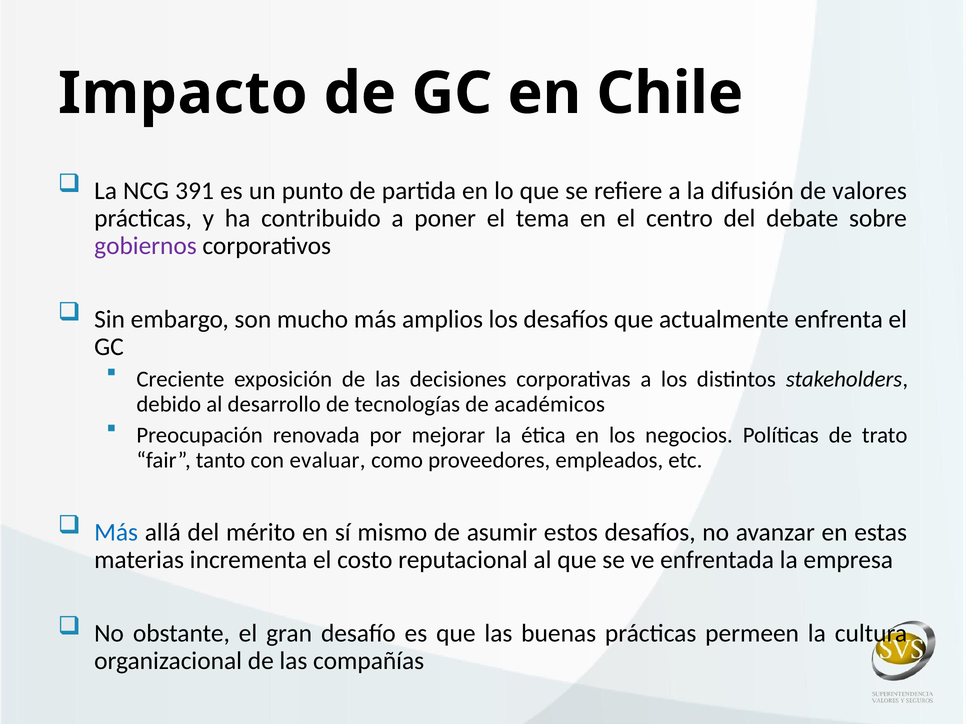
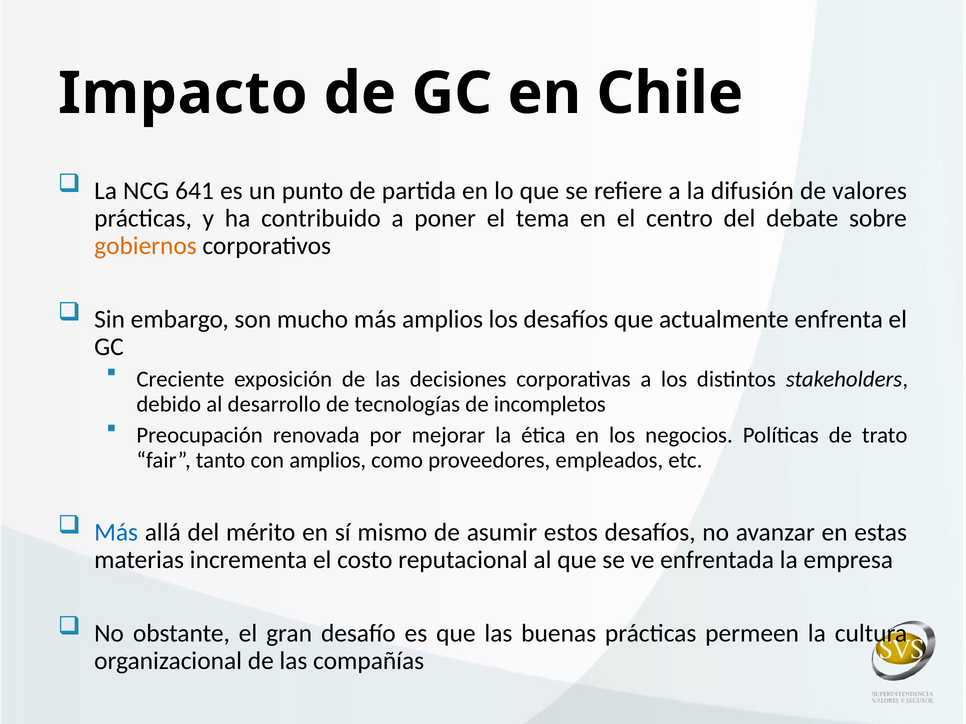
391: 391 -> 641 (195, 191)
gobiernos colour: purple -> orange (145, 246)
académicos: académicos -> incompletos (550, 404)
con evaluar: evaluar -> amplios (328, 460)
